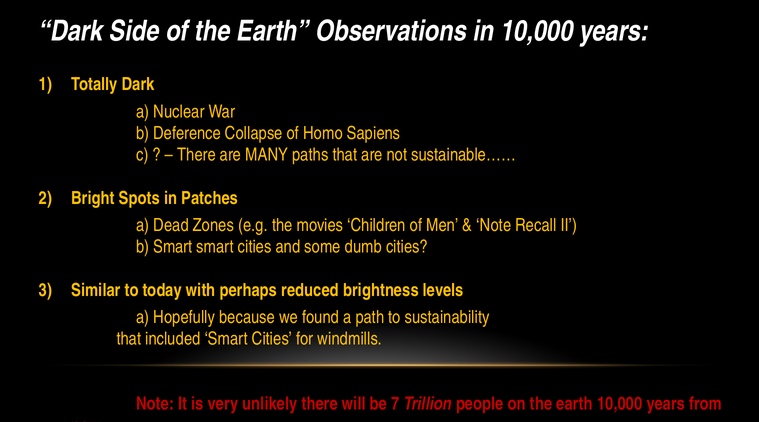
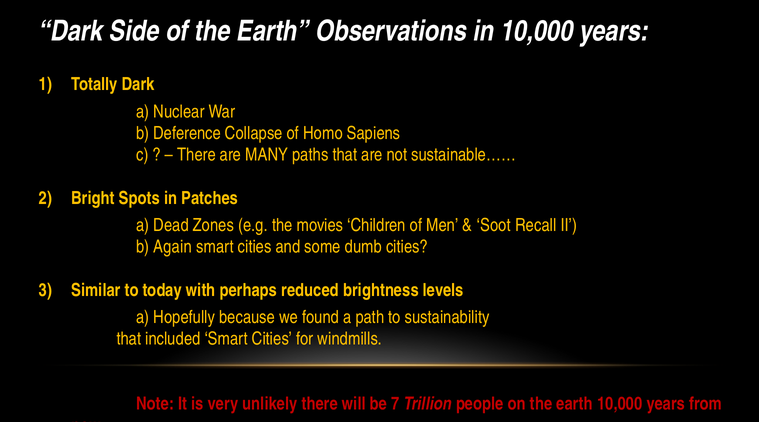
Note: Note -> Soot (494, 225)
b Smart: Smart -> Again (173, 247)
